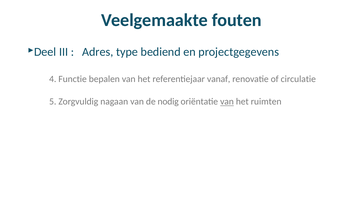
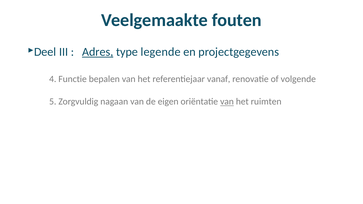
Adres underline: none -> present (98, 52)
bediend: bediend -> legende (161, 52)
circulatie: circulatie -> volgende (298, 79)
nodig: nodig -> eigen (168, 102)
